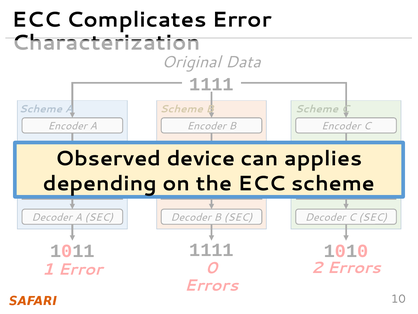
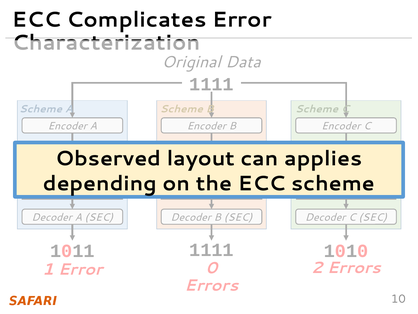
device: device -> layout (201, 158)
